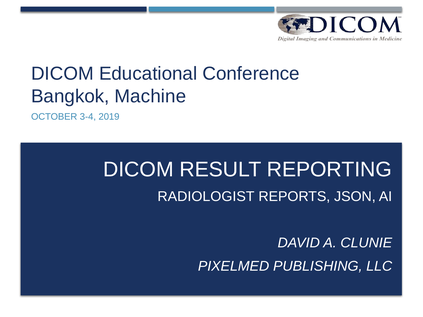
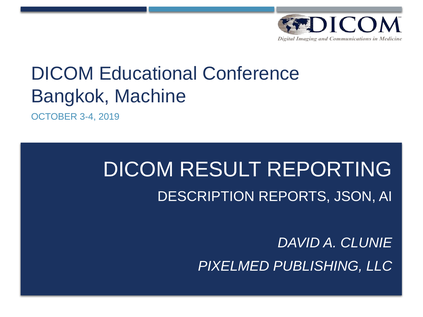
RADIOLOGIST: RADIOLOGIST -> DESCRIPTION (206, 197)
